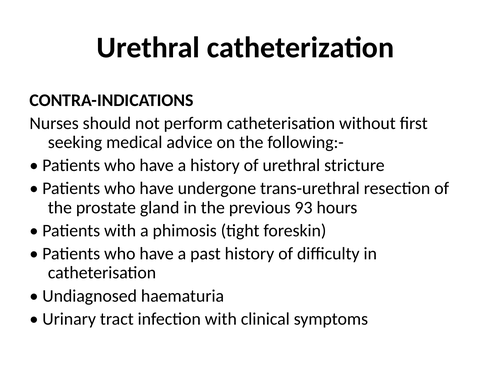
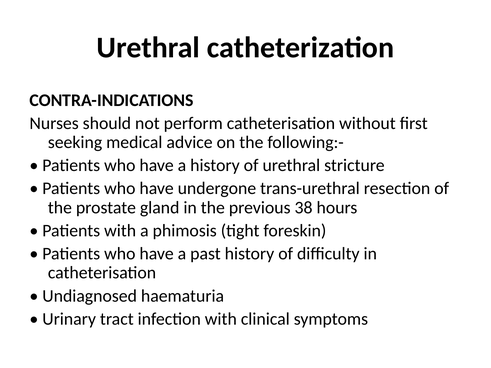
93: 93 -> 38 (304, 208)
